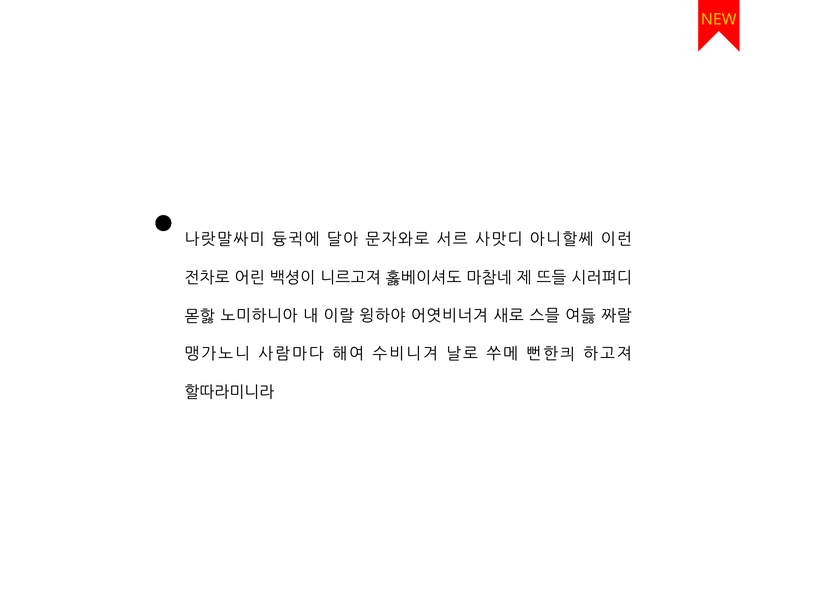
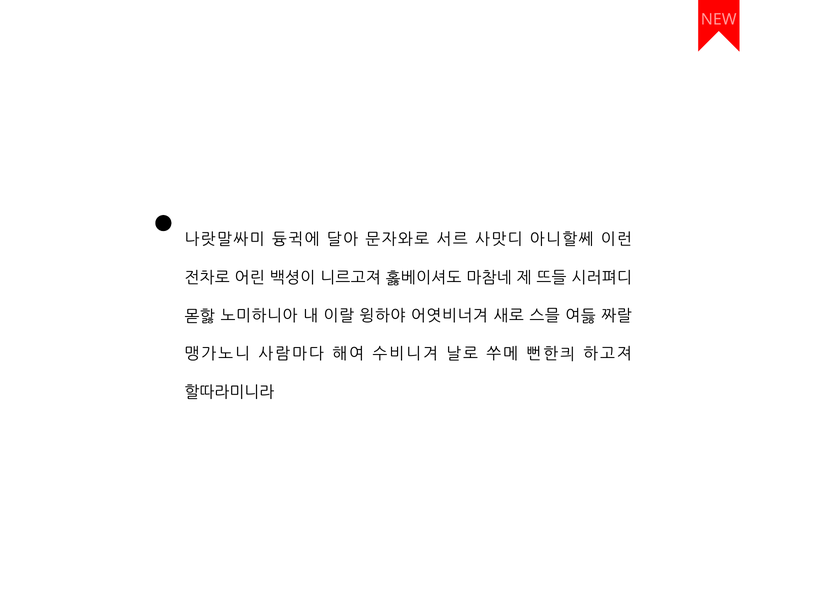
NEW colour: yellow -> pink (719, 19)
